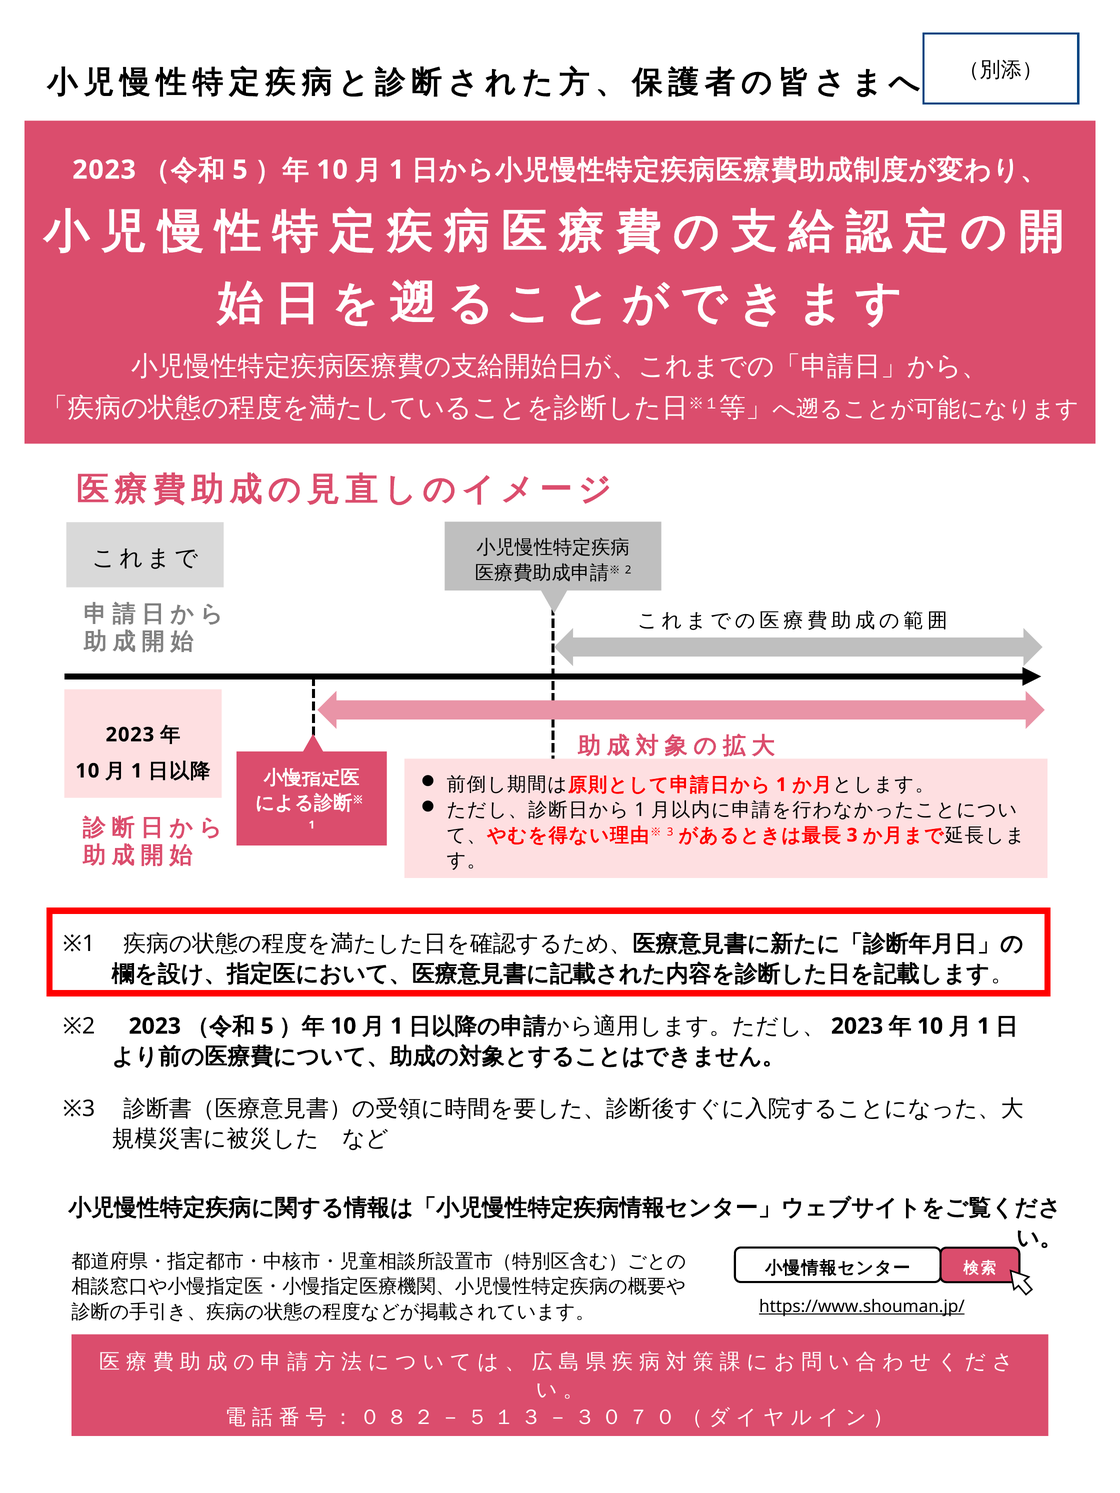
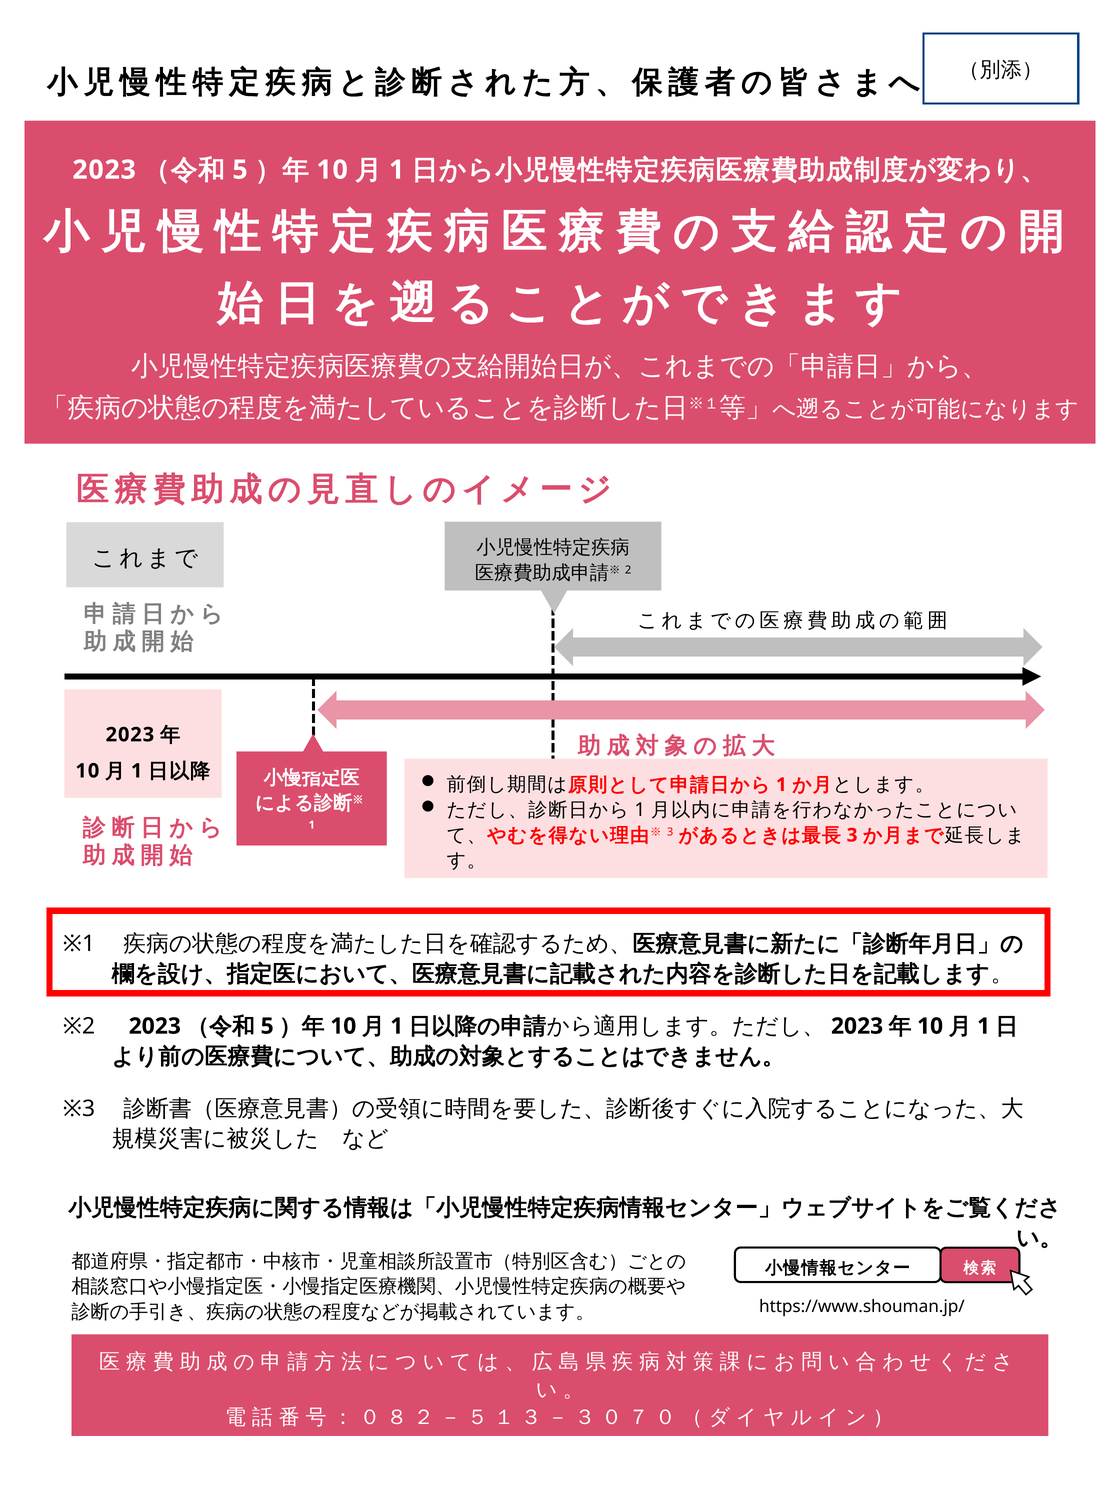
https://www.shouman.jp/ underline: present -> none (862, 1307)
